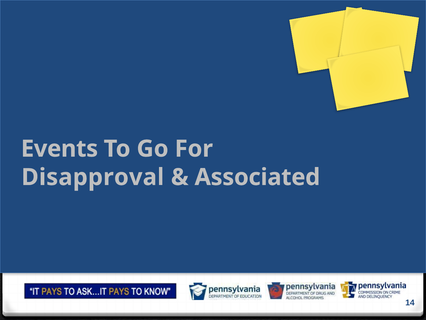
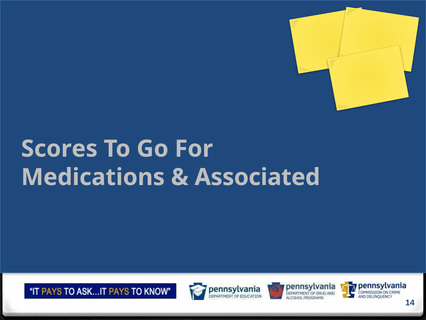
Events: Events -> Scores (59, 149)
Disapproval: Disapproval -> Medications (93, 177)
